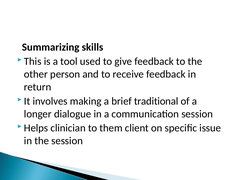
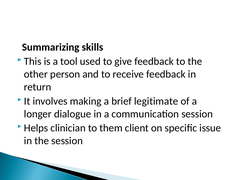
traditional: traditional -> legitimate (156, 101)
